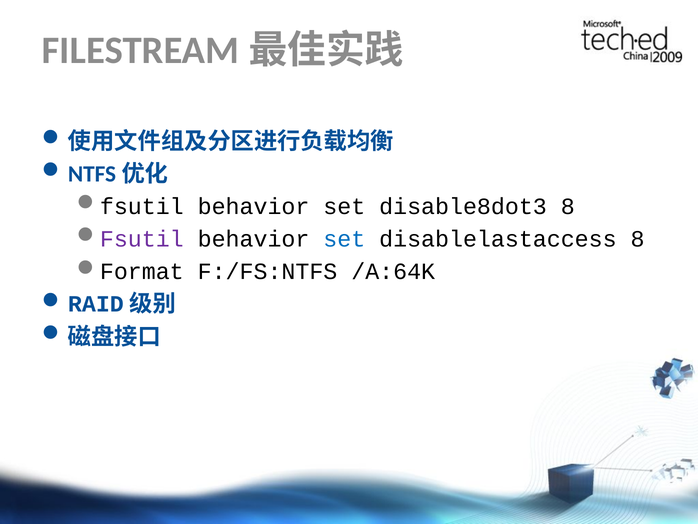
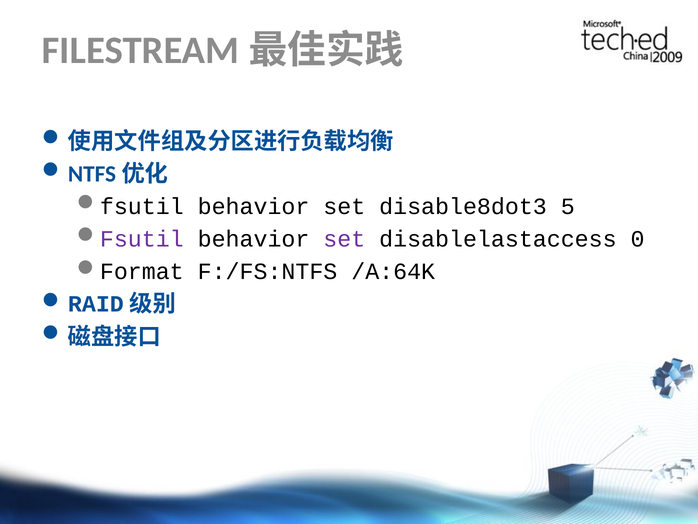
disable8dot3 8: 8 -> 5 (568, 206)
set colour: blue -> purple (344, 239)
disablelastaccess 8: 8 -> 0 (638, 239)
